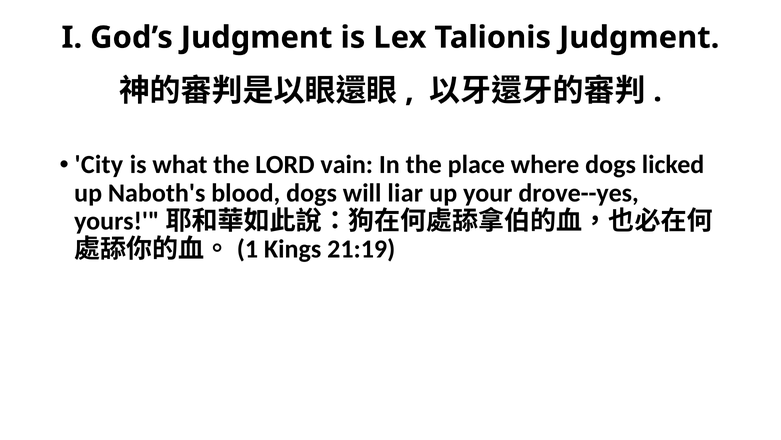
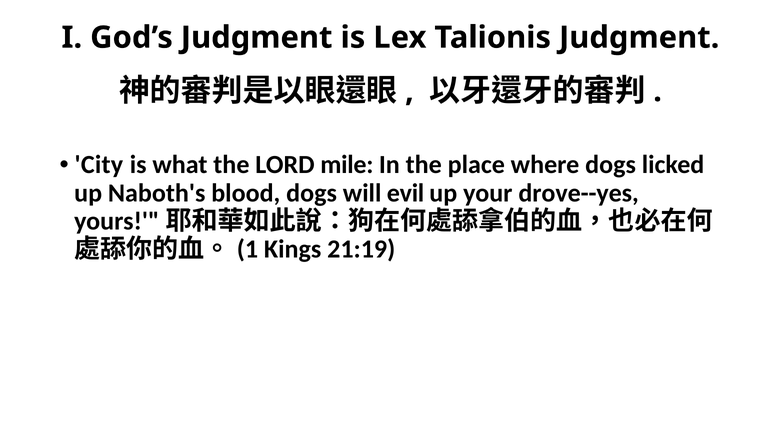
vain: vain -> mile (347, 165)
liar: liar -> evil (406, 193)
